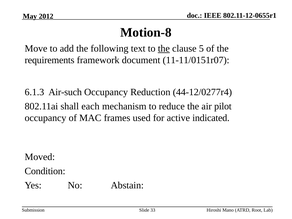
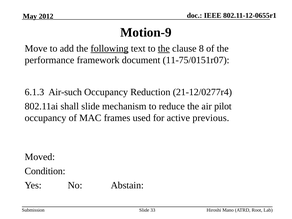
Motion-8: Motion-8 -> Motion-9 (146, 32)
following underline: none -> present (110, 48)
5: 5 -> 8 (201, 48)
requirements: requirements -> performance (49, 60)
11-11/0151r07: 11-11/0151r07 -> 11-75/0151r07 (196, 60)
44-12/0277r4: 44-12/0277r4 -> 21-12/0277r4 (202, 92)
shall each: each -> slide (90, 106)
indicated: indicated -> previous (211, 118)
